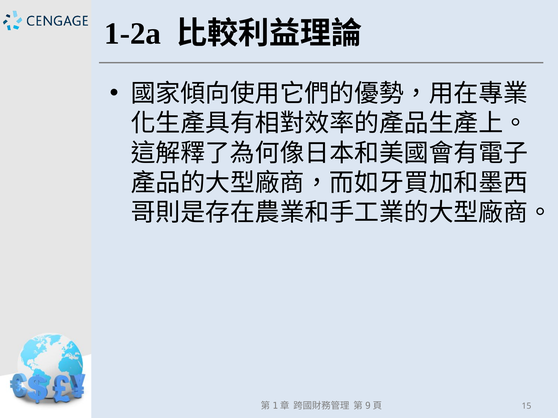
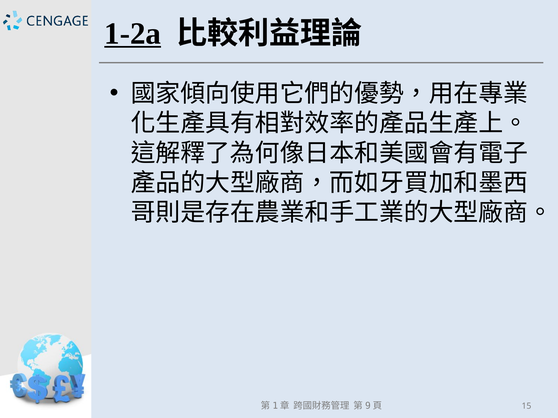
1-2a underline: none -> present (133, 34)
